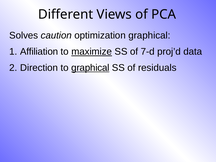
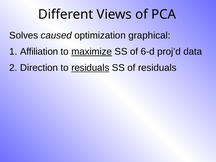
caution: caution -> caused (56, 35)
7-d: 7-d -> 6-d (148, 52)
to graphical: graphical -> residuals (90, 68)
